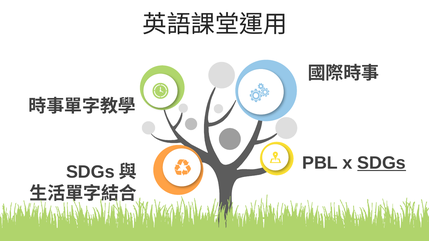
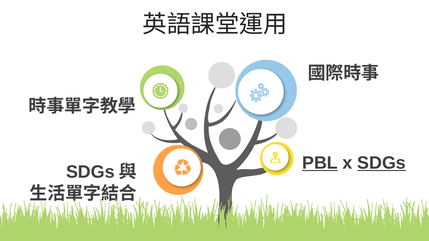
PBL underline: none -> present (320, 163)
